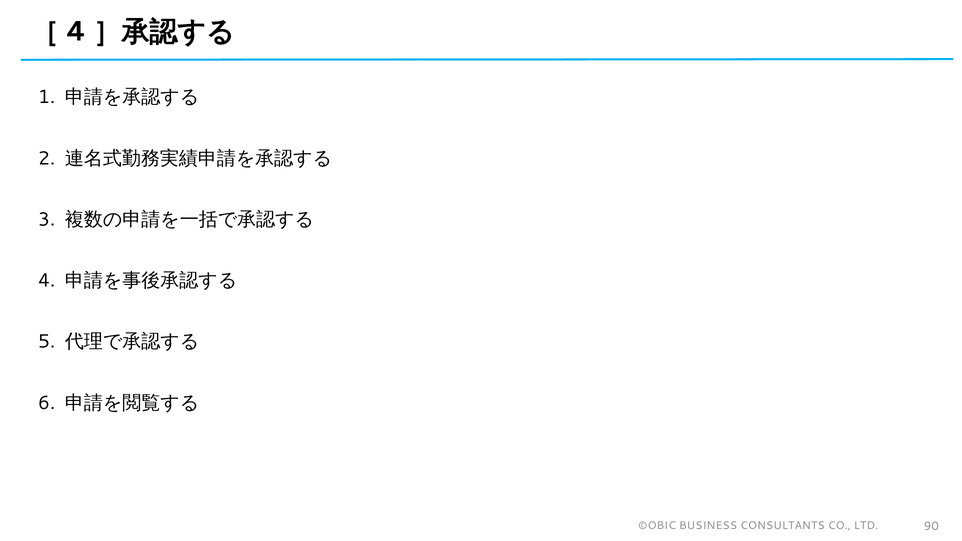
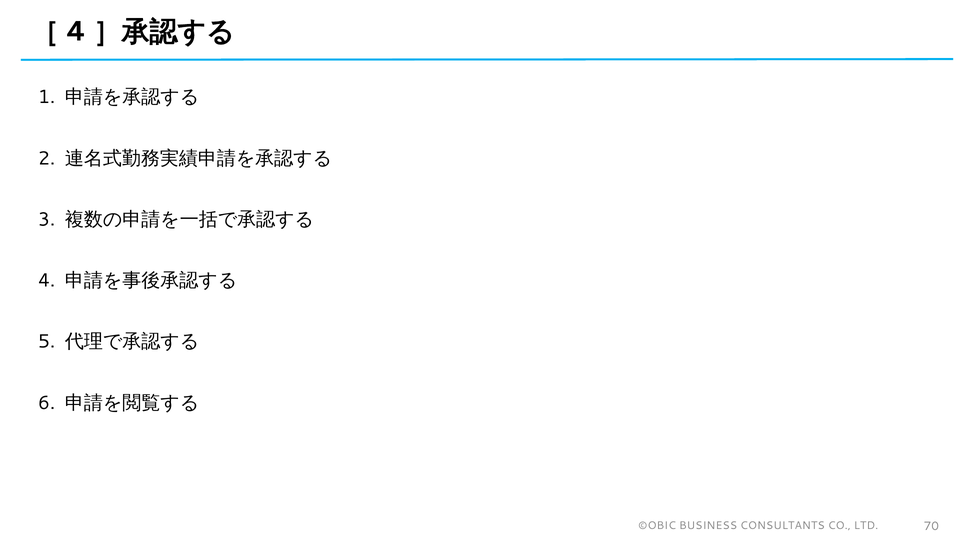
90: 90 -> 70 (931, 526)
